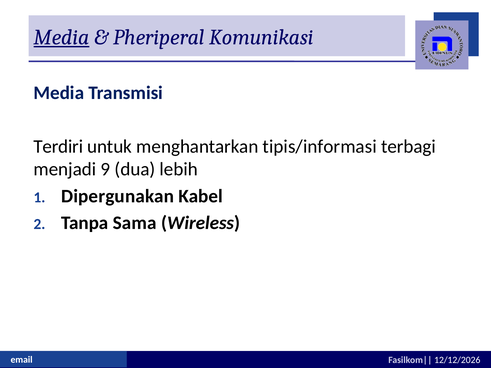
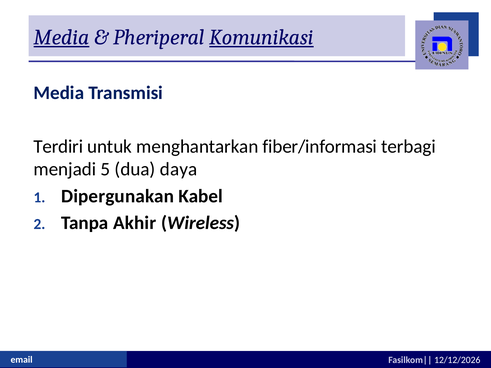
Komunikasi underline: none -> present (261, 37)
tipis/informasi: tipis/informasi -> fiber/informasi (320, 147)
9: 9 -> 5 (105, 169)
lebih: lebih -> daya (179, 169)
Sama: Sama -> Akhir (135, 223)
